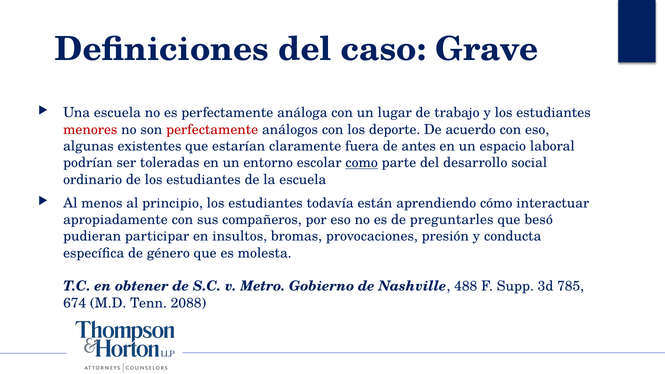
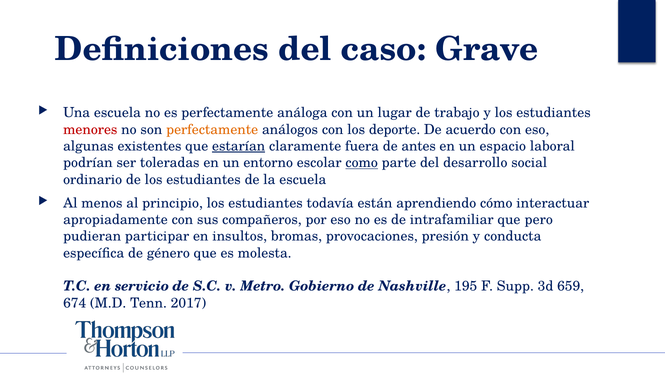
perfectamente colour: red -> orange (212, 130)
estarían underline: none -> present (239, 146)
preguntarles: preguntarles -> intrafamiliar (452, 220)
besó: besó -> pero (539, 220)
obtener: obtener -> servicio (142, 286)
488: 488 -> 195 (466, 286)
785: 785 -> 659 (571, 286)
2088: 2088 -> 2017 (188, 303)
